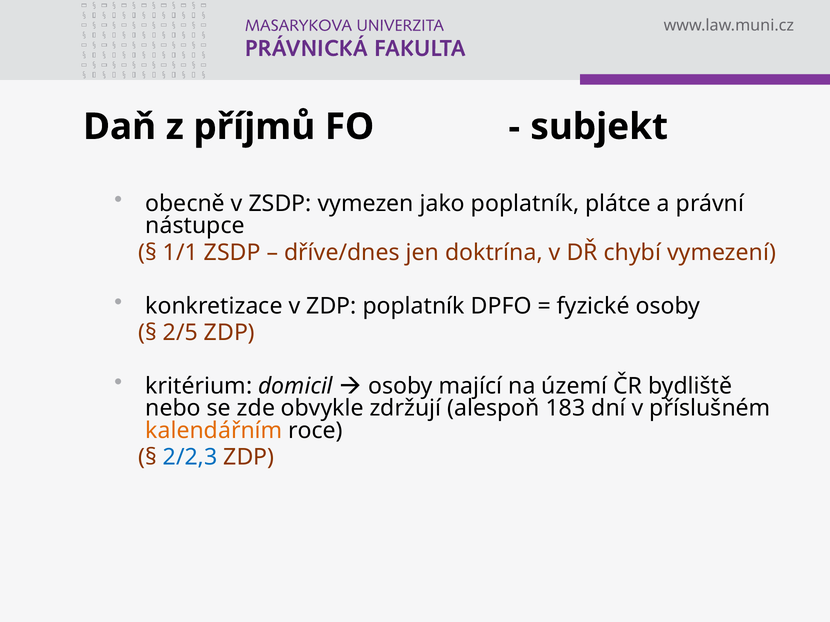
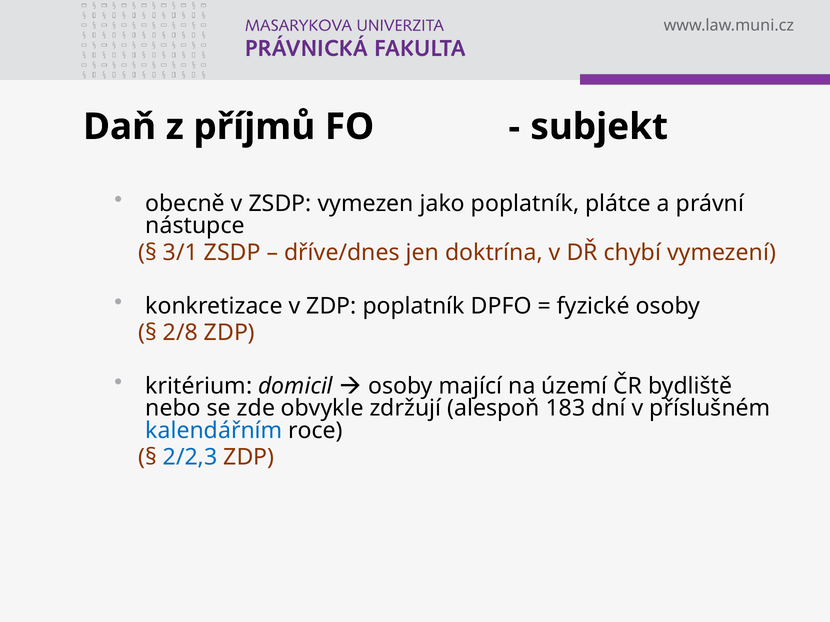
1/1: 1/1 -> 3/1 (180, 253)
2/5: 2/5 -> 2/8 (180, 333)
kalendářním colour: orange -> blue (214, 431)
